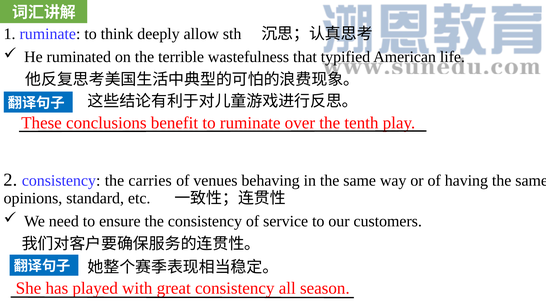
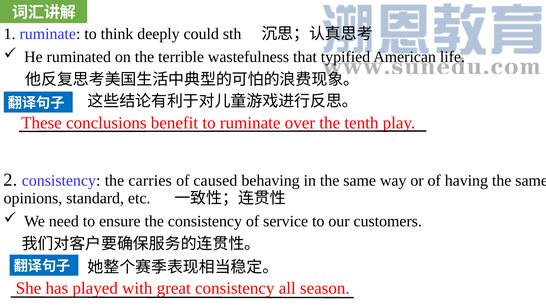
allow: allow -> could (201, 34)
venues: venues -> caused (215, 181)
